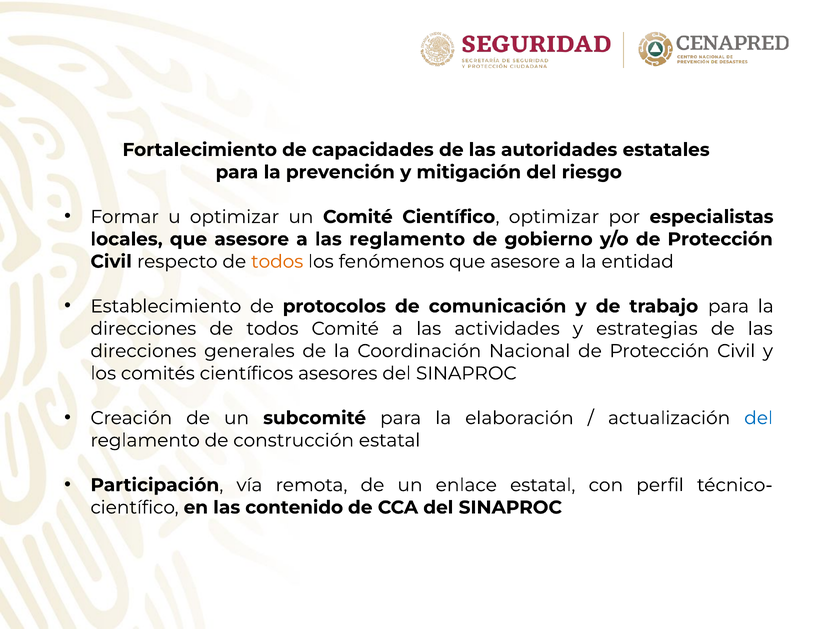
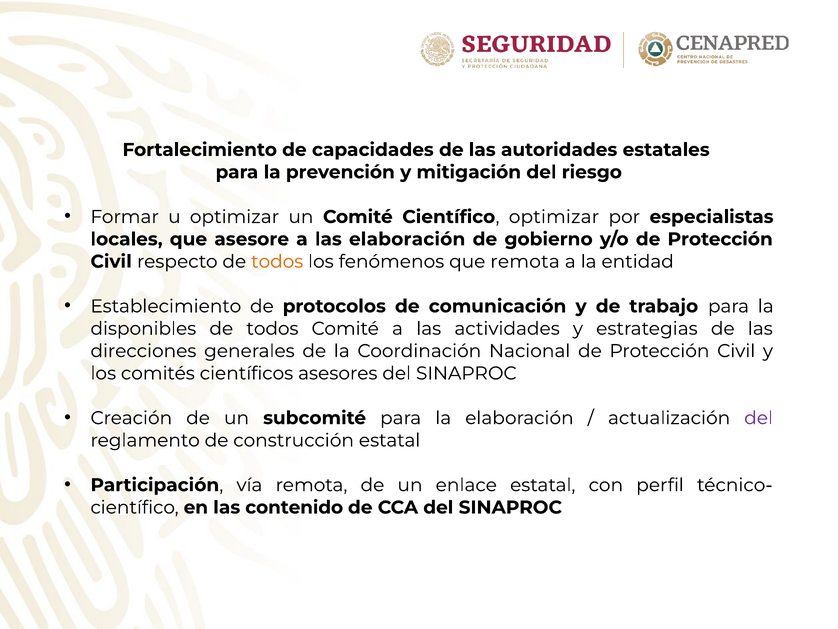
las reglamento: reglamento -> elaboración (407, 239)
fenómenos que asesore: asesore -> remota (525, 261)
direcciones: direcciones -> disponibles (143, 328)
del colour: blue -> purple (759, 418)
